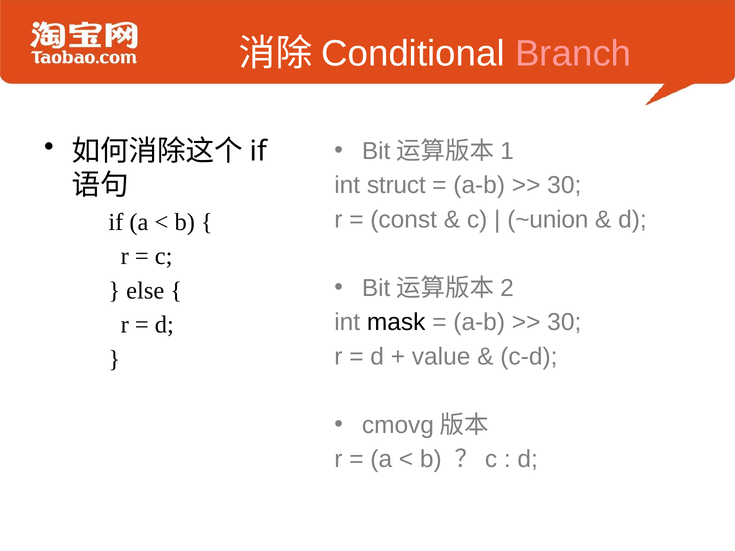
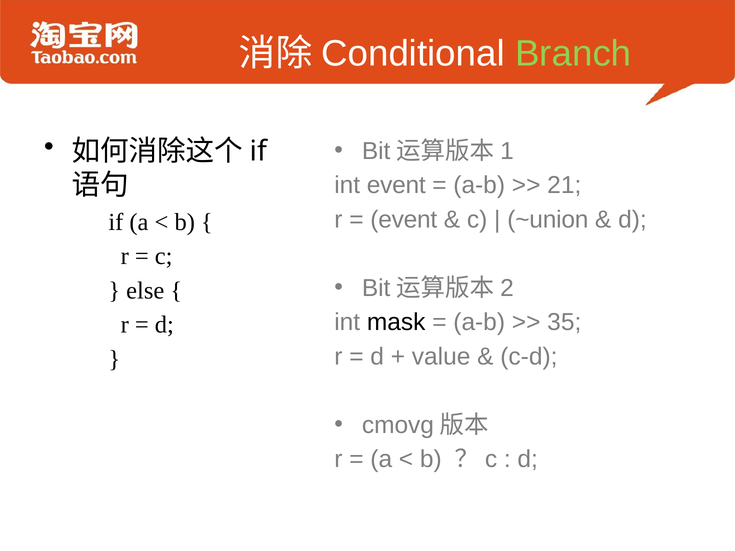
Branch colour: pink -> light green (573, 54)
int struct: struct -> event (396, 185)
30: 30 -> 21 (564, 185)
const: const -> event (404, 220)
30: 30 -> 35 (564, 322)
